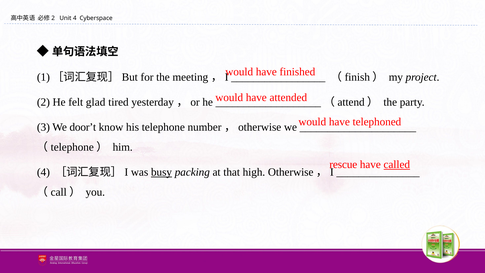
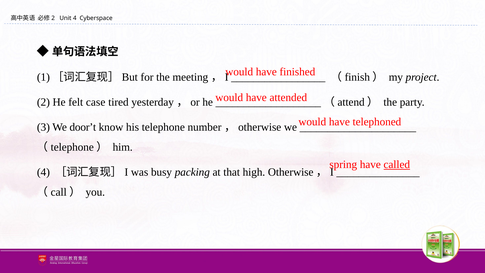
glad: glad -> case (96, 102)
rescue: rescue -> spring (343, 165)
busy underline: present -> none (161, 172)
